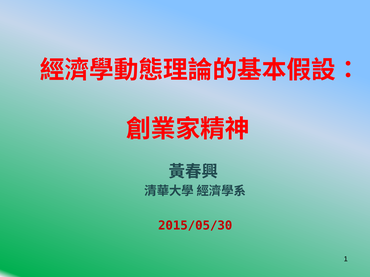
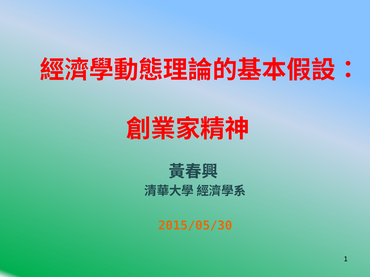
2015/05/30 colour: red -> orange (195, 226)
